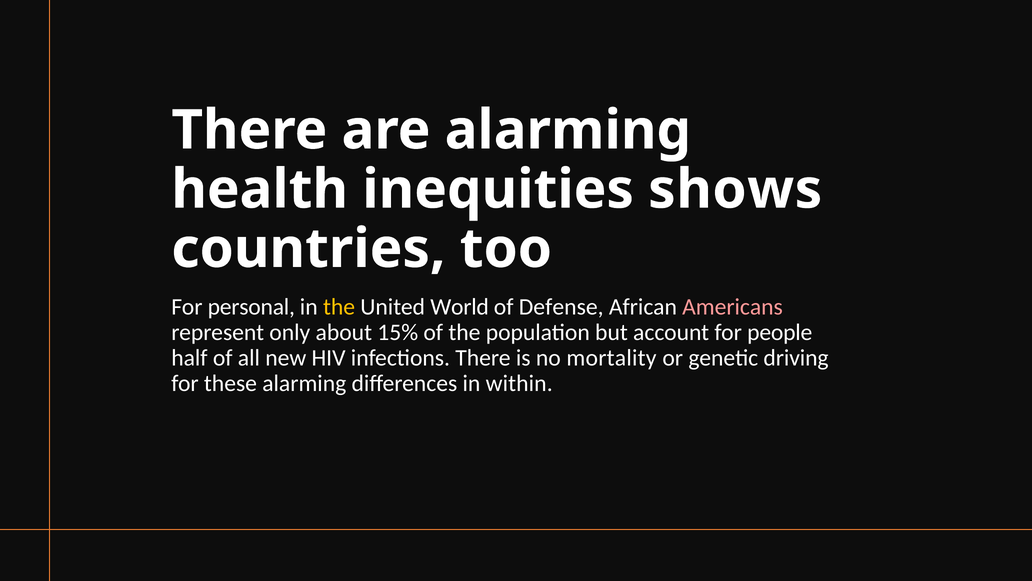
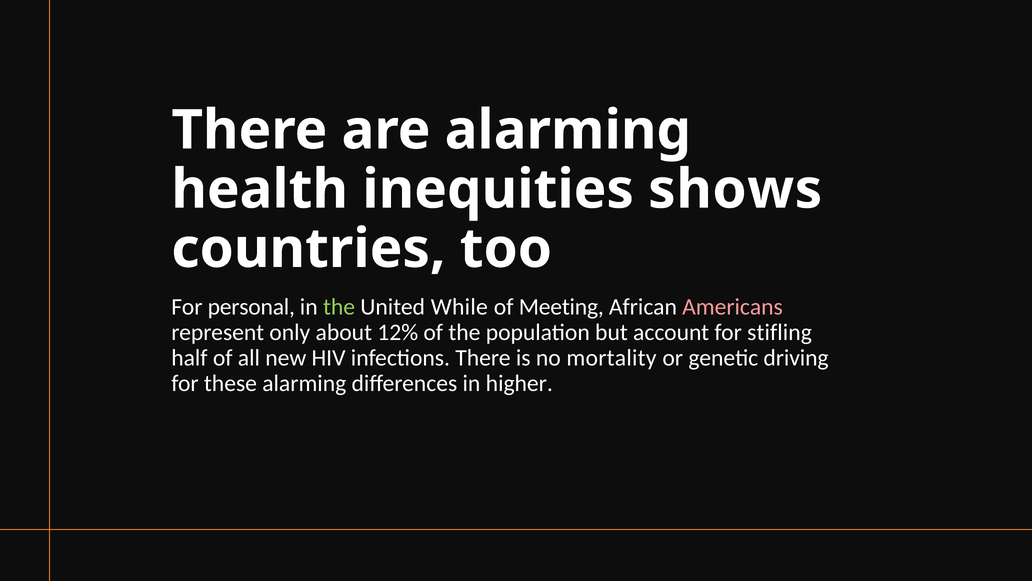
the colour: yellow -> light green (339, 307)
World: World -> While (459, 307)
Defense: Defense -> Meeting (561, 307)
15%: 15% -> 12% (398, 332)
people: people -> stifling (780, 332)
within: within -> higher (519, 383)
